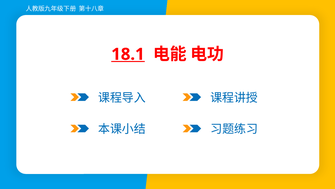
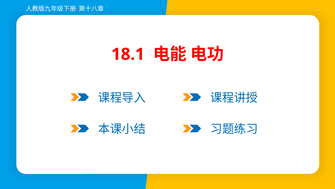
18.1 underline: present -> none (128, 54)
